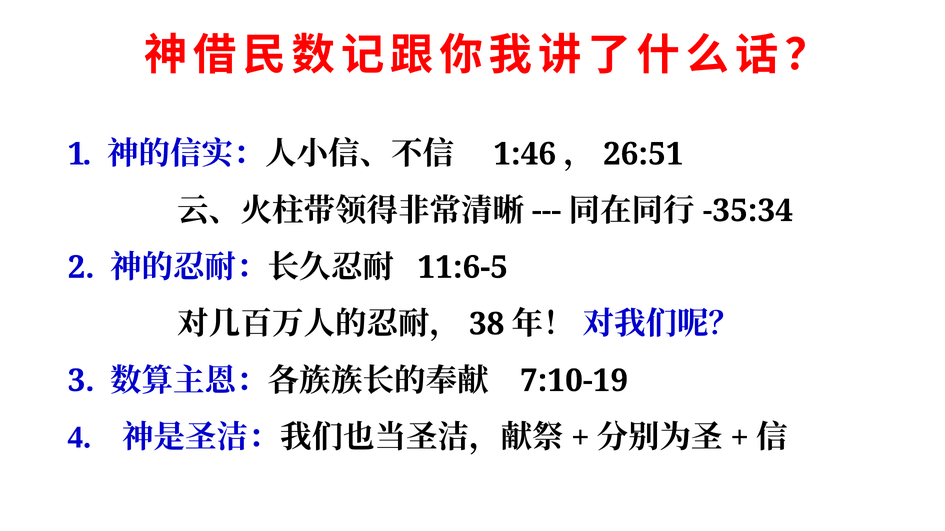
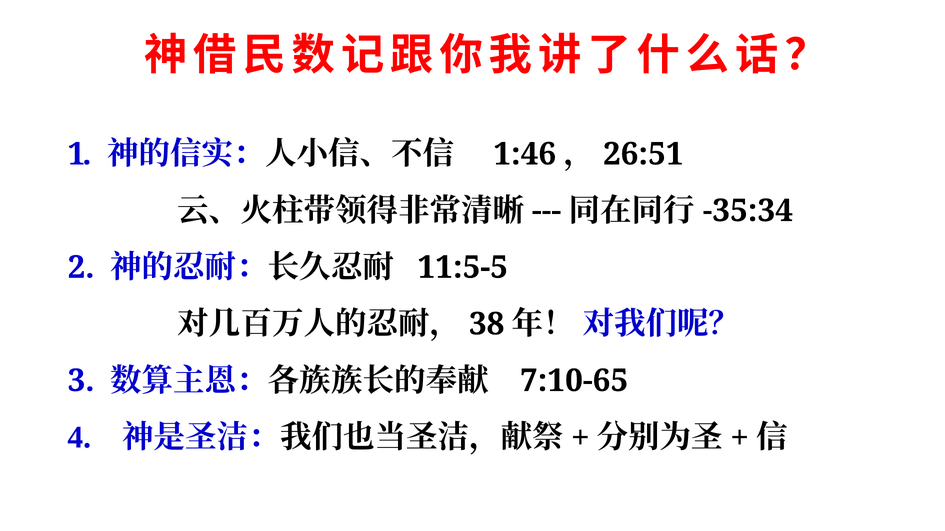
11:6-5: 11:6-5 -> 11:5-5 (463, 268)
7:10-19: 7:10-19 -> 7:10-65 (574, 381)
